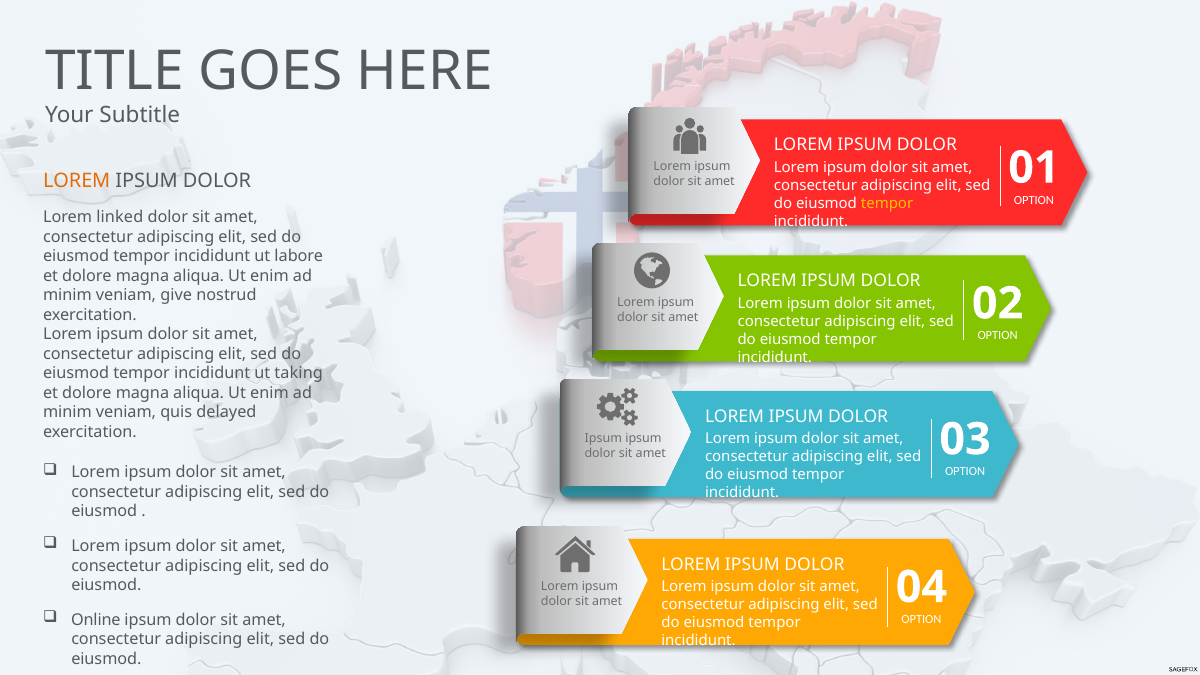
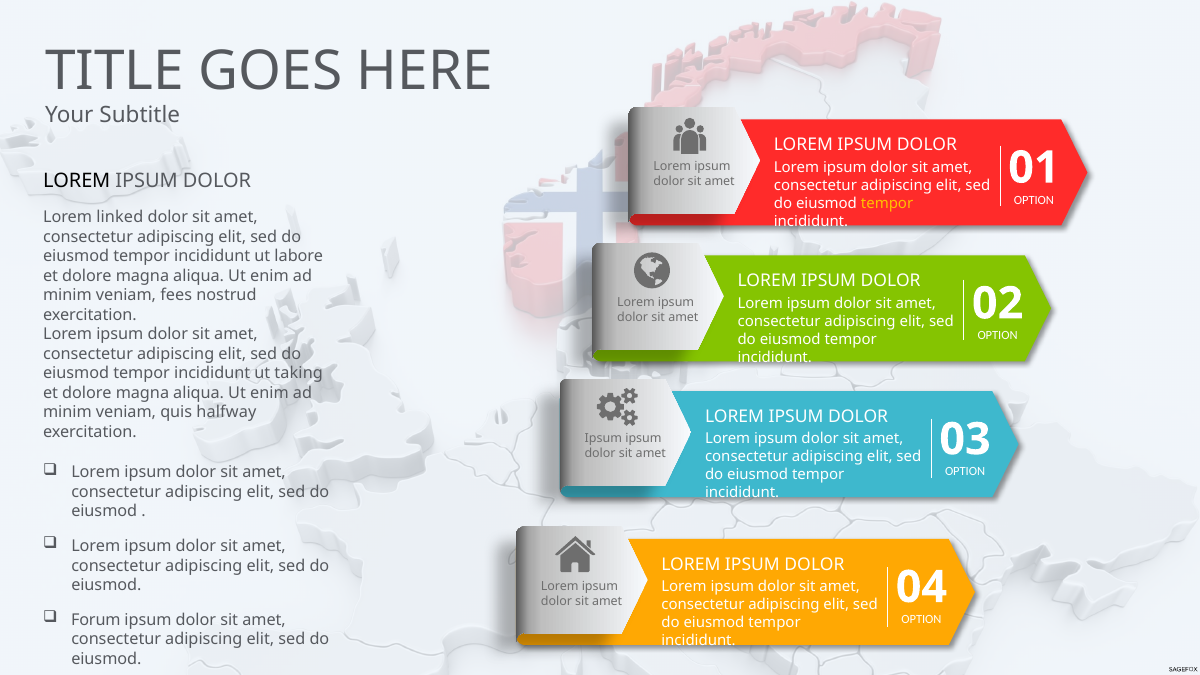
LOREM colour: orange -> black (77, 181)
give: give -> fees (176, 295)
delayed: delayed -> halfway (226, 412)
Online: Online -> Forum (96, 620)
